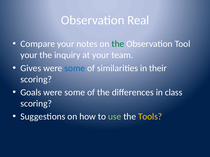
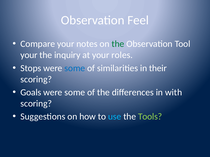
Real: Real -> Feel (138, 20)
team: team -> roles (122, 55)
Gives: Gives -> Stops (31, 68)
class: class -> with (174, 93)
use colour: light green -> light blue (115, 117)
Tools colour: yellow -> light green (150, 117)
